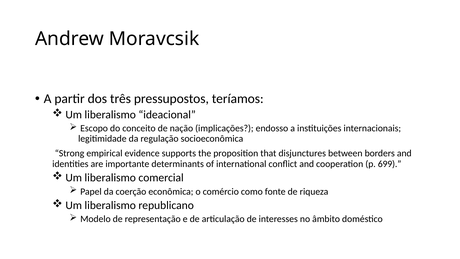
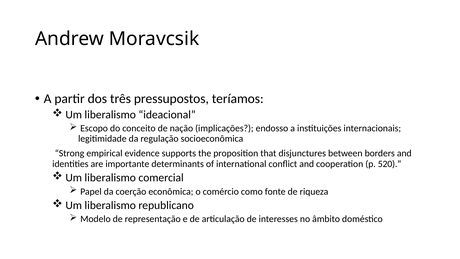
699: 699 -> 520 (390, 164)
